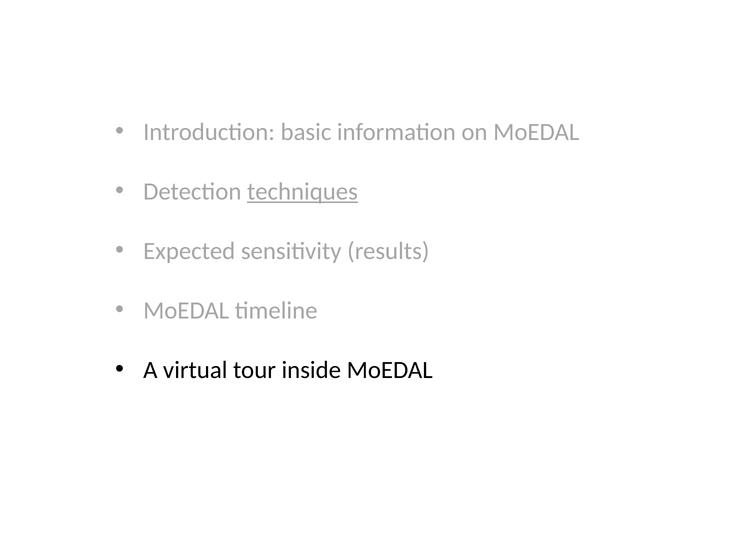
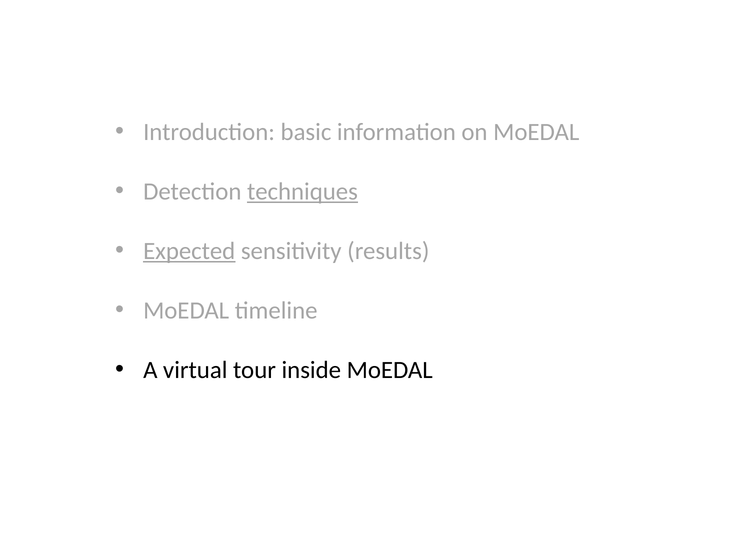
Expected underline: none -> present (189, 251)
